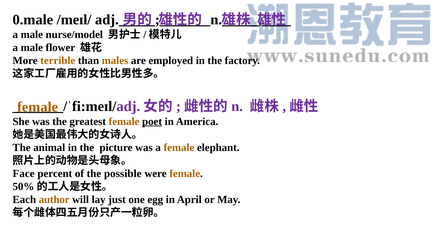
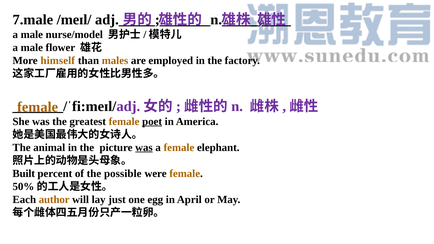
0.male: 0.male -> 7.male (33, 20)
terrible: terrible -> himself (58, 61)
was underline: none -> present (144, 148)
Face: Face -> Built (24, 174)
